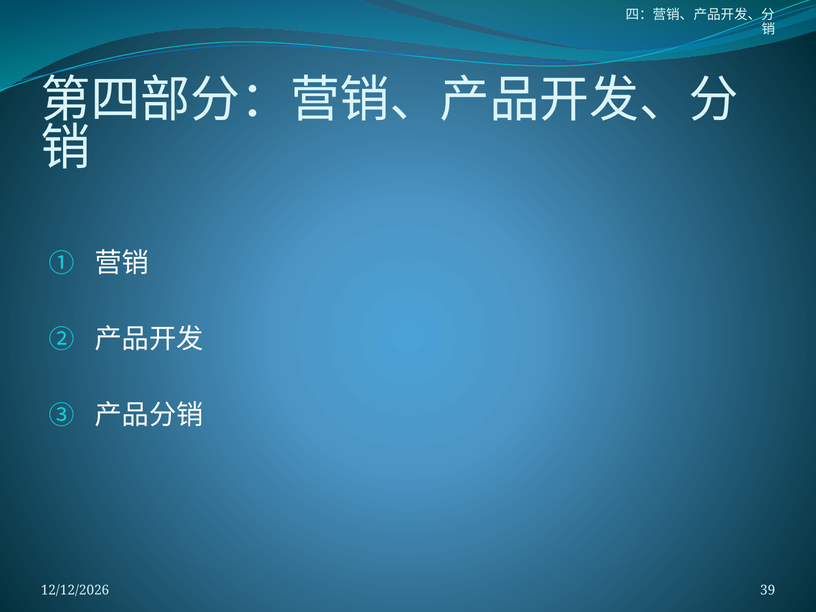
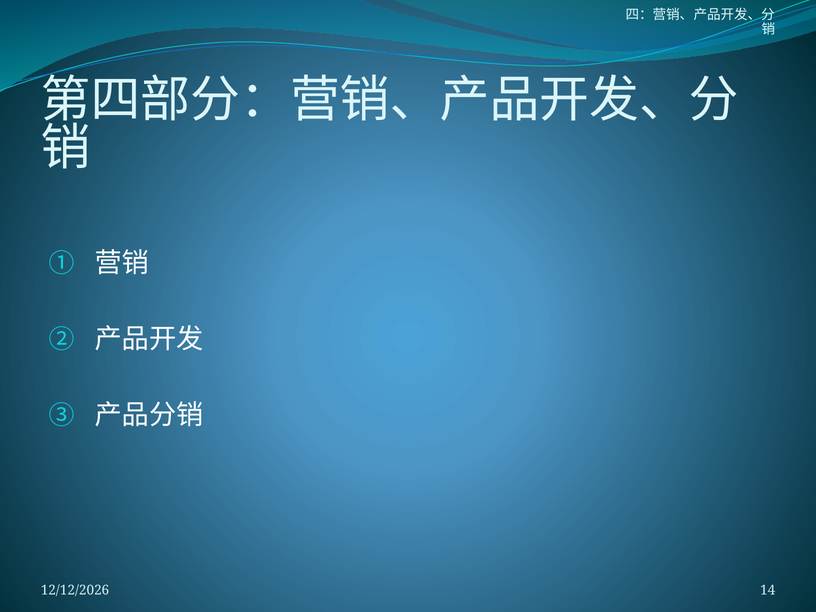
39: 39 -> 14 (768, 590)
